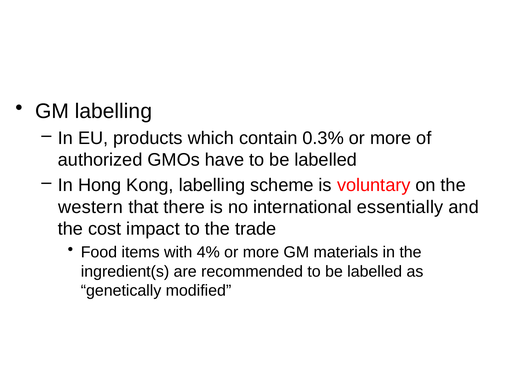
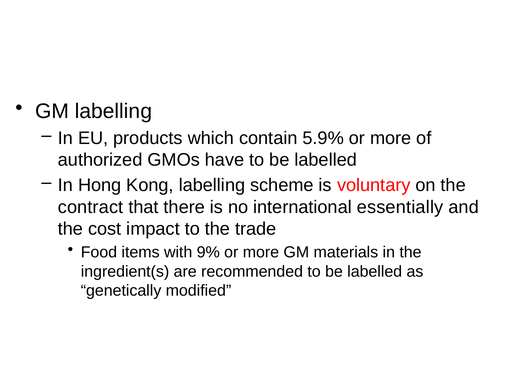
0.3%: 0.3% -> 5.9% (323, 138)
western: western -> contract (91, 207)
4%: 4% -> 9% (208, 253)
